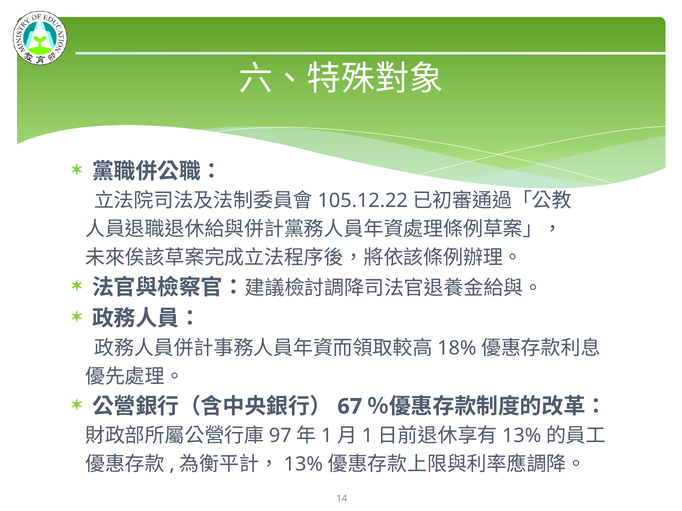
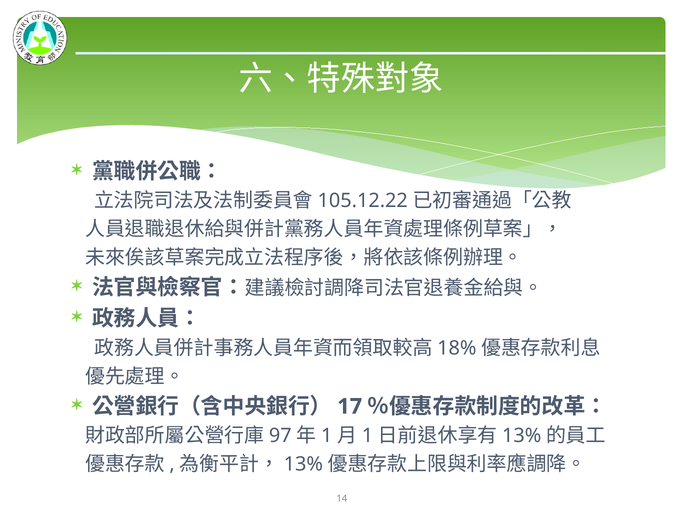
67: 67 -> 17 (350, 407)
